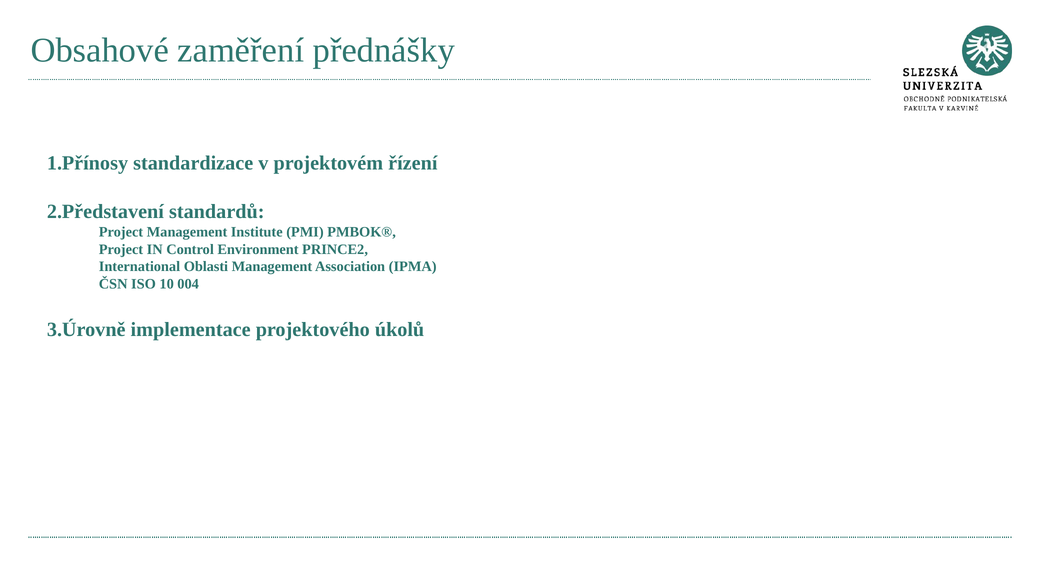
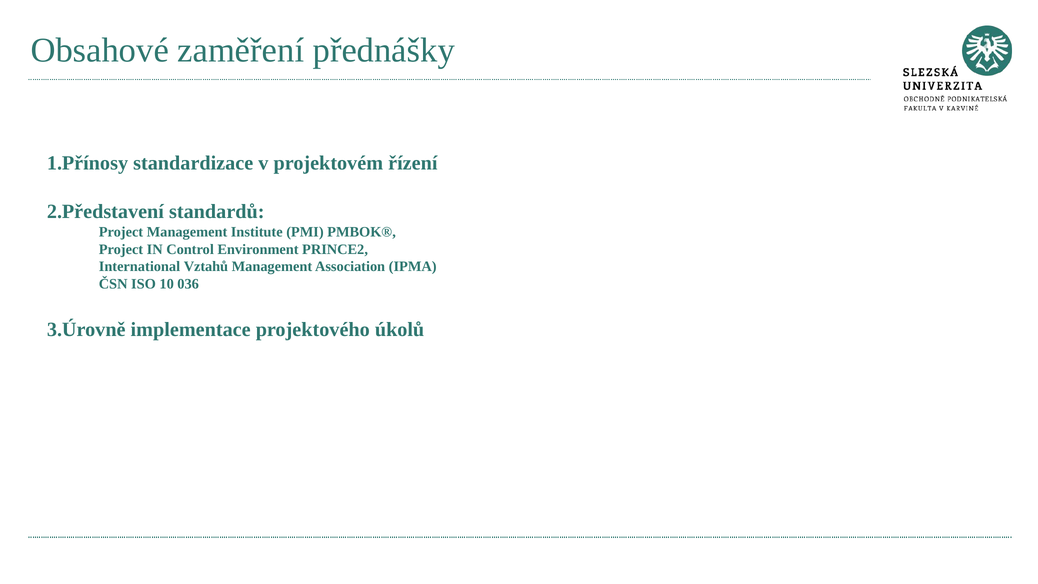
Oblasti: Oblasti -> Vztahů (206, 267)
004: 004 -> 036 (188, 284)
